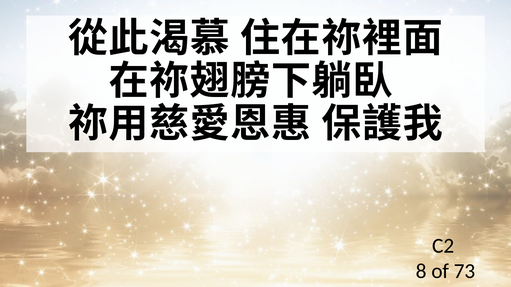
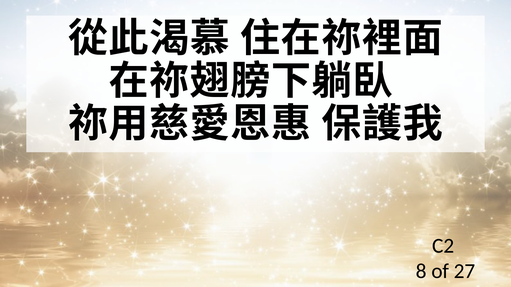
73: 73 -> 27 (465, 272)
